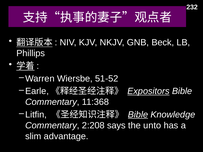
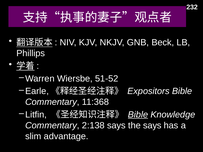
Expositors underline: present -> none (149, 91)
2:208: 2:208 -> 2:138 (93, 126)
the unto: unto -> says (152, 126)
